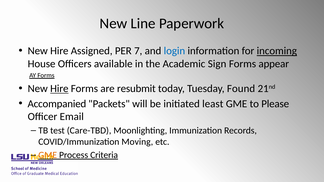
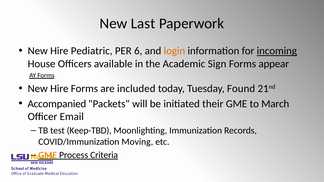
Line: Line -> Last (143, 24)
Assigned: Assigned -> Pediatric (92, 51)
7: 7 -> 6 (138, 51)
login colour: blue -> orange (174, 51)
Hire underline: present -> none (59, 89)
resubmit: resubmit -> included (136, 89)
least: least -> their (213, 104)
Please: Please -> March (275, 104)
Care-TBD: Care-TBD -> Keep-TBD (89, 131)
